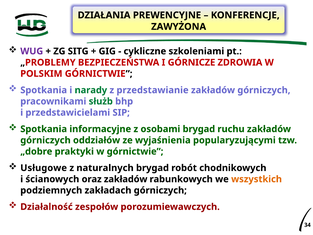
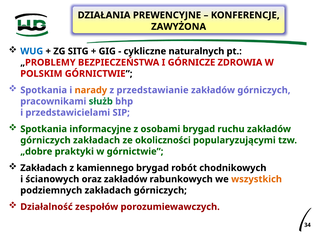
WUG colour: purple -> blue (32, 51)
szkoleniami: szkoleniami -> naturalnych (196, 51)
narady colour: green -> orange (91, 90)
górniczych oddziałów: oddziałów -> zakładach (97, 140)
wyjaśnienia: wyjaśnienia -> okoliczności (163, 140)
Usługowe: Usługowe -> Zakładach (44, 168)
naturalnych: naturalnych -> kamiennego (105, 168)
